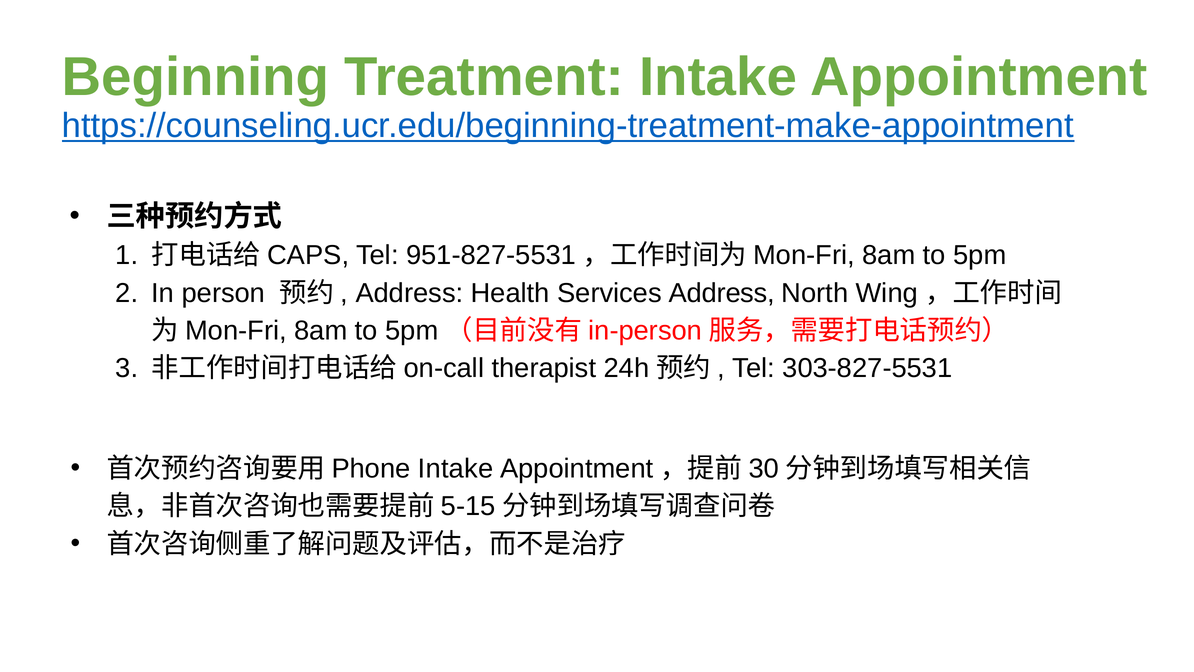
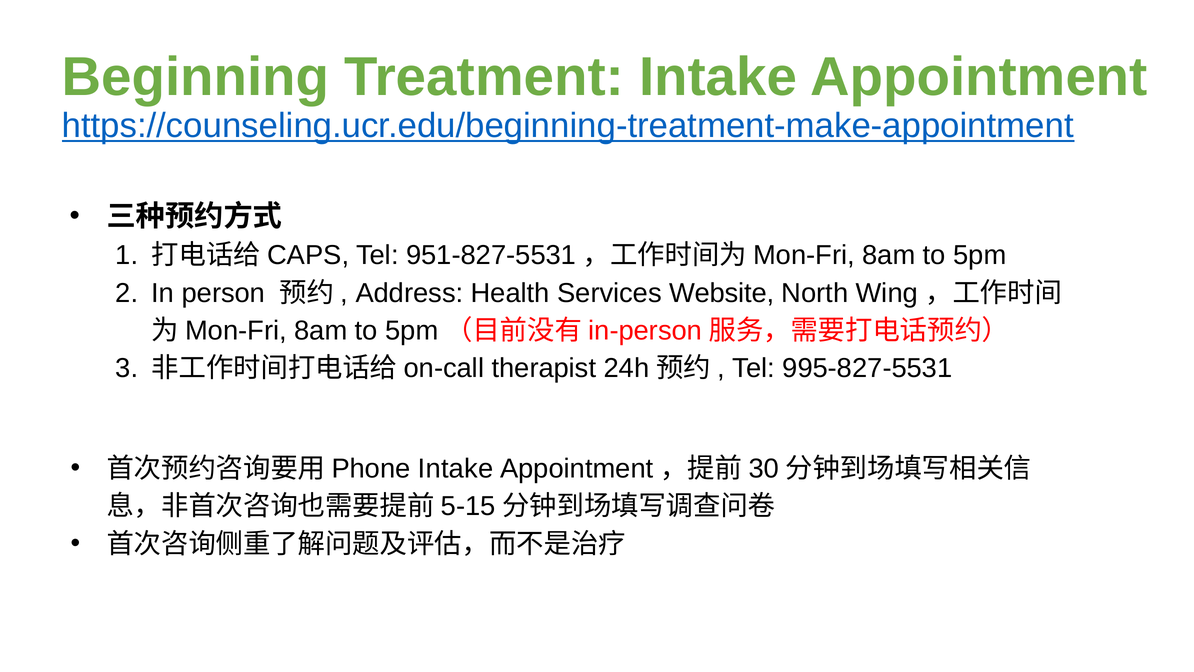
Services Address: Address -> Website (722, 293)
303-827-5531: 303-827-5531 -> 995-827-5531 (867, 368)
